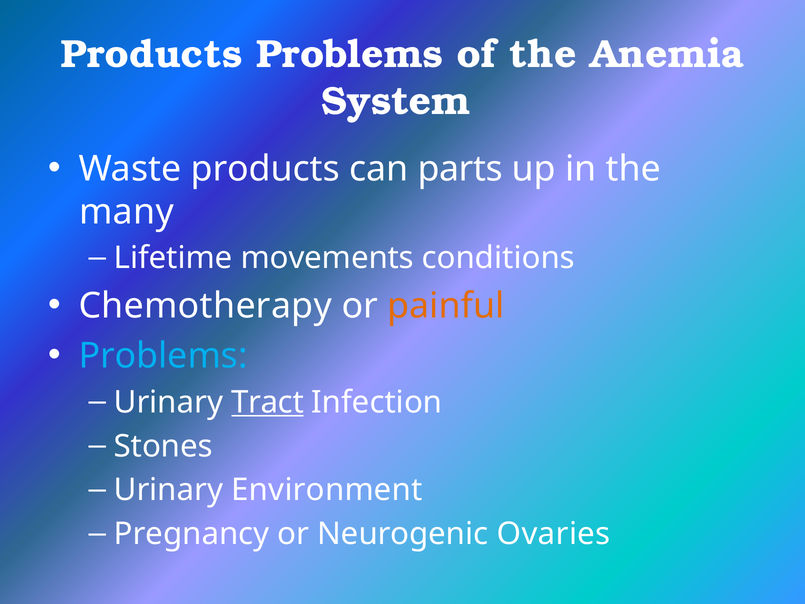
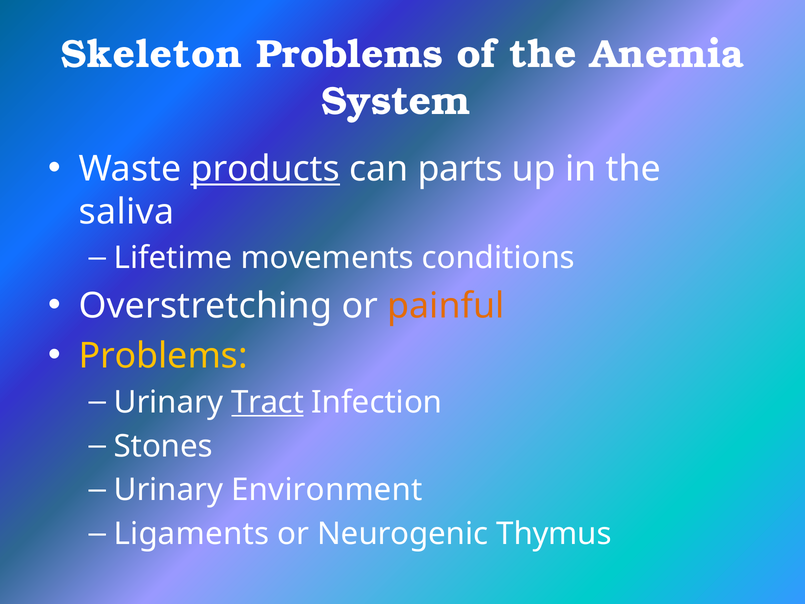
Products: Products -> Skeleton (152, 54)
products underline: none -> present (265, 169)
many: many -> saliva (127, 212)
Chemotherapy: Chemotherapy -> Overstretching (205, 306)
Problems colour: light blue -> yellow (163, 356)
Pregnancy: Pregnancy -> Ligaments (191, 534)
Ovaries: Ovaries -> Thymus (554, 534)
